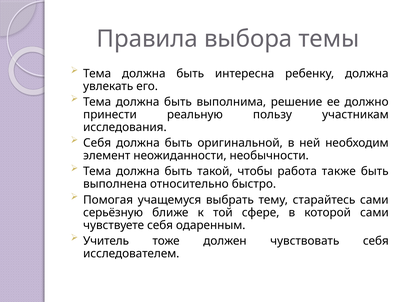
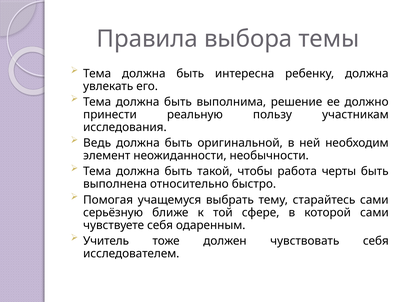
Себя: Себя -> Ведь (97, 143)
также: также -> черты (339, 171)
